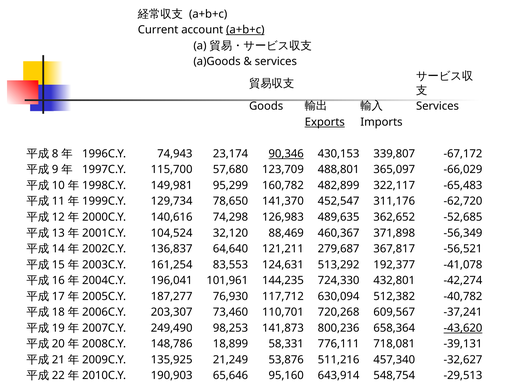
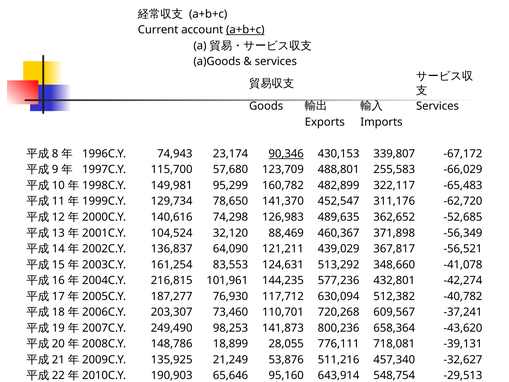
Exports underline: present -> none (325, 122)
365,097: 365,097 -> 255,583 (394, 169)
64,640: 64,640 -> 64,090 (231, 249)
279,687: 279,687 -> 439,029 (339, 249)
192,377: 192,377 -> 348,660 (394, 264)
196,041: 196,041 -> 216,815 (172, 280)
724,330: 724,330 -> 577,236 (339, 280)
-43,620 underline: present -> none (463, 328)
58,331: 58,331 -> 28,055 (286, 344)
